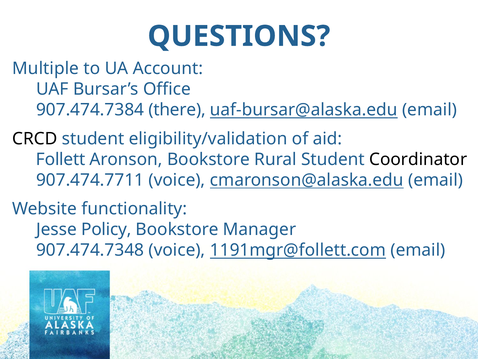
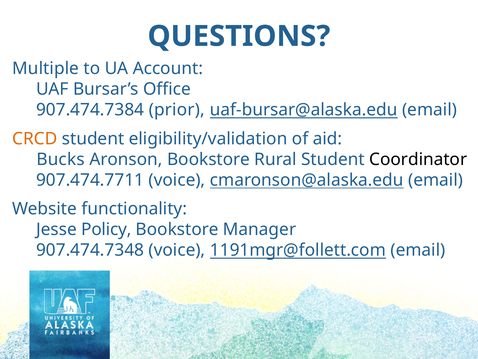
there: there -> prior (177, 110)
CRCD colour: black -> orange (35, 138)
Follett: Follett -> Bucks (61, 159)
